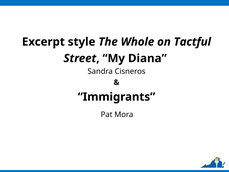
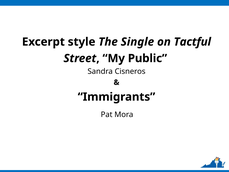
Whole: Whole -> Single (137, 42)
Diana: Diana -> Public (147, 58)
